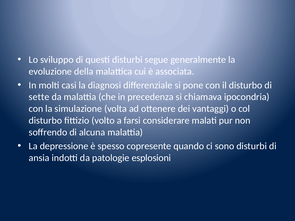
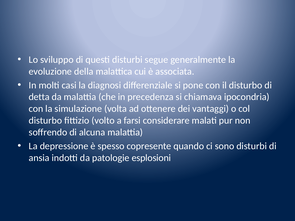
sette: sette -> detta (39, 97)
